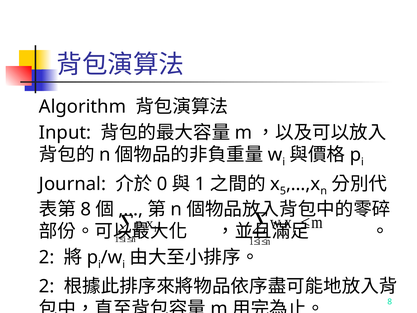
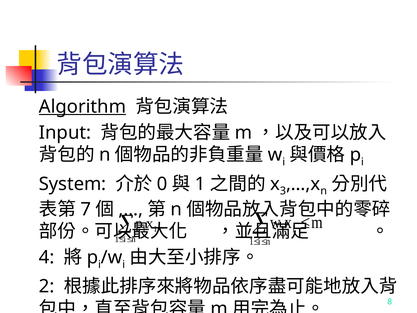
Algorithm underline: none -> present (83, 107)
Journal: Journal -> System (73, 184)
5: 5 -> 3 (283, 191)
8: 8 -> 7 (86, 209)
2: 2 -> 4 (47, 257)
